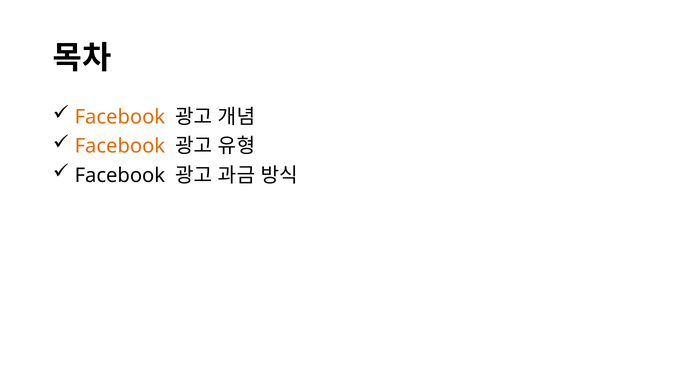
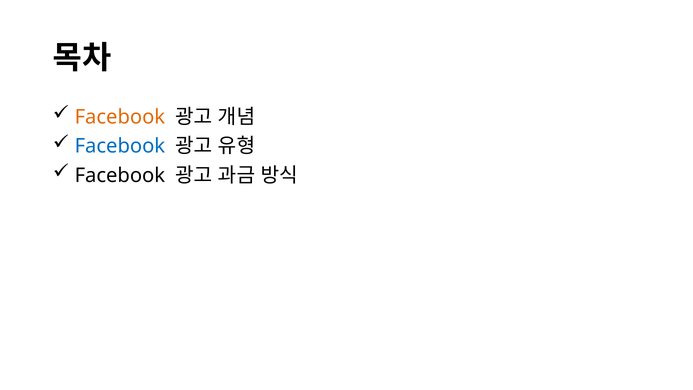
Facebook colour: orange -> blue (120, 146)
